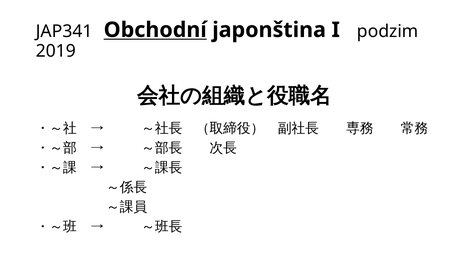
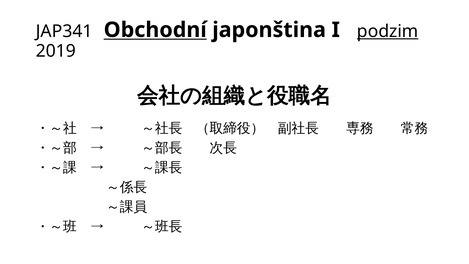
podzim underline: none -> present (388, 31)
